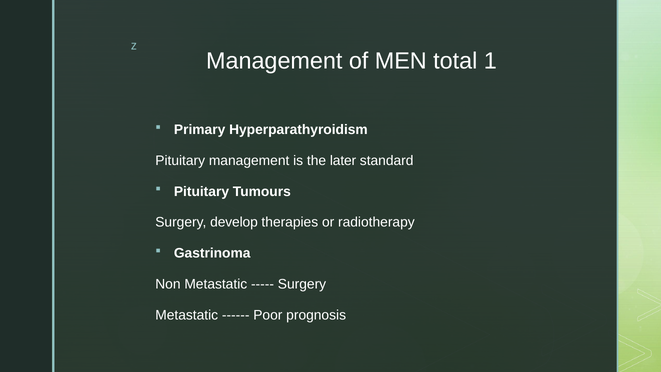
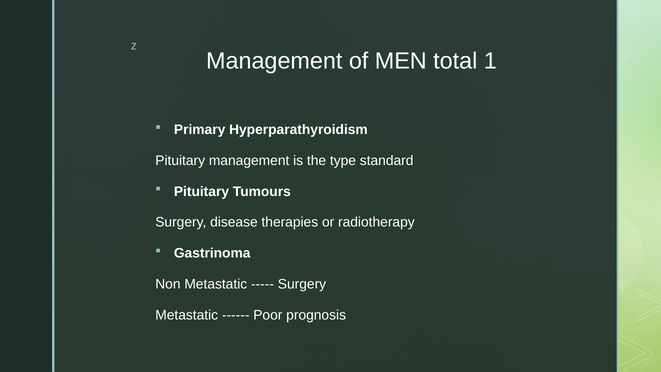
later: later -> type (343, 161)
develop: develop -> disease (234, 222)
